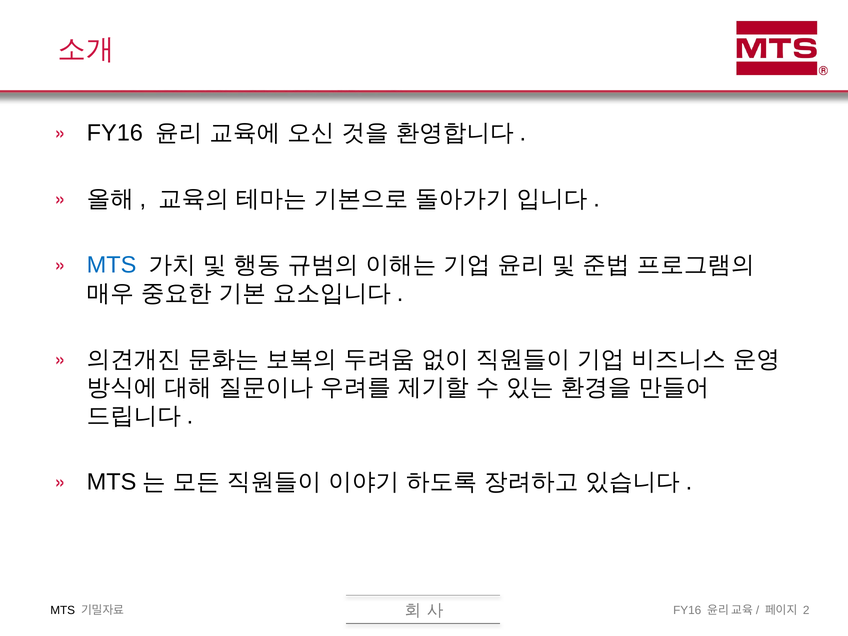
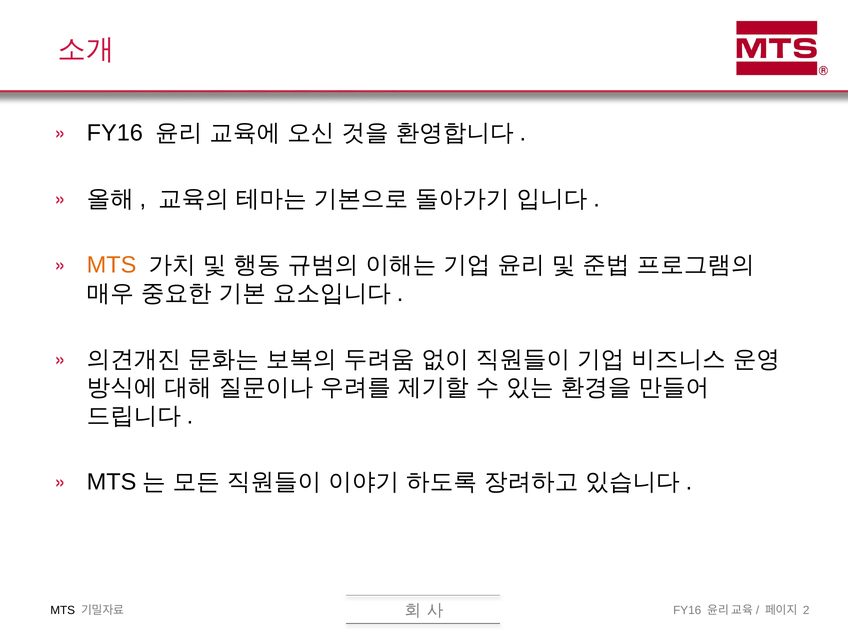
MTS colour: blue -> orange (112, 265)
